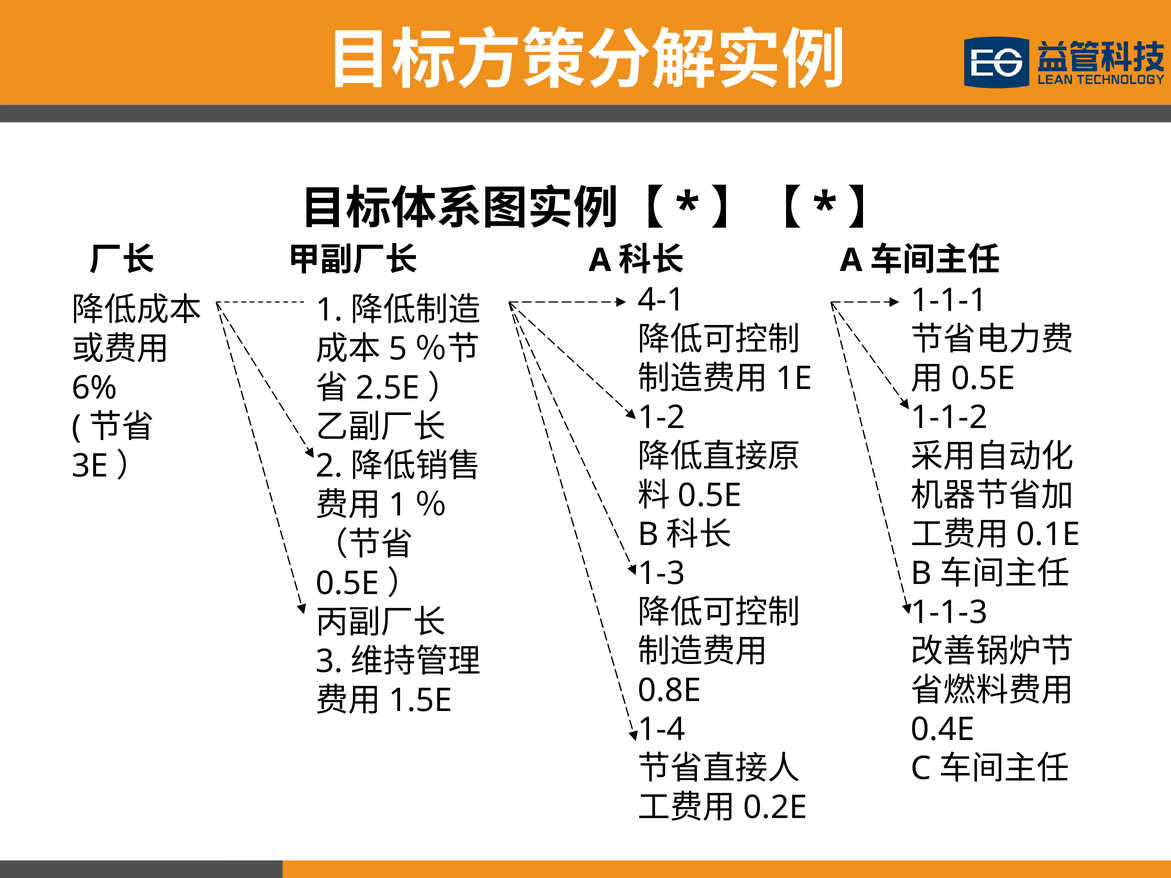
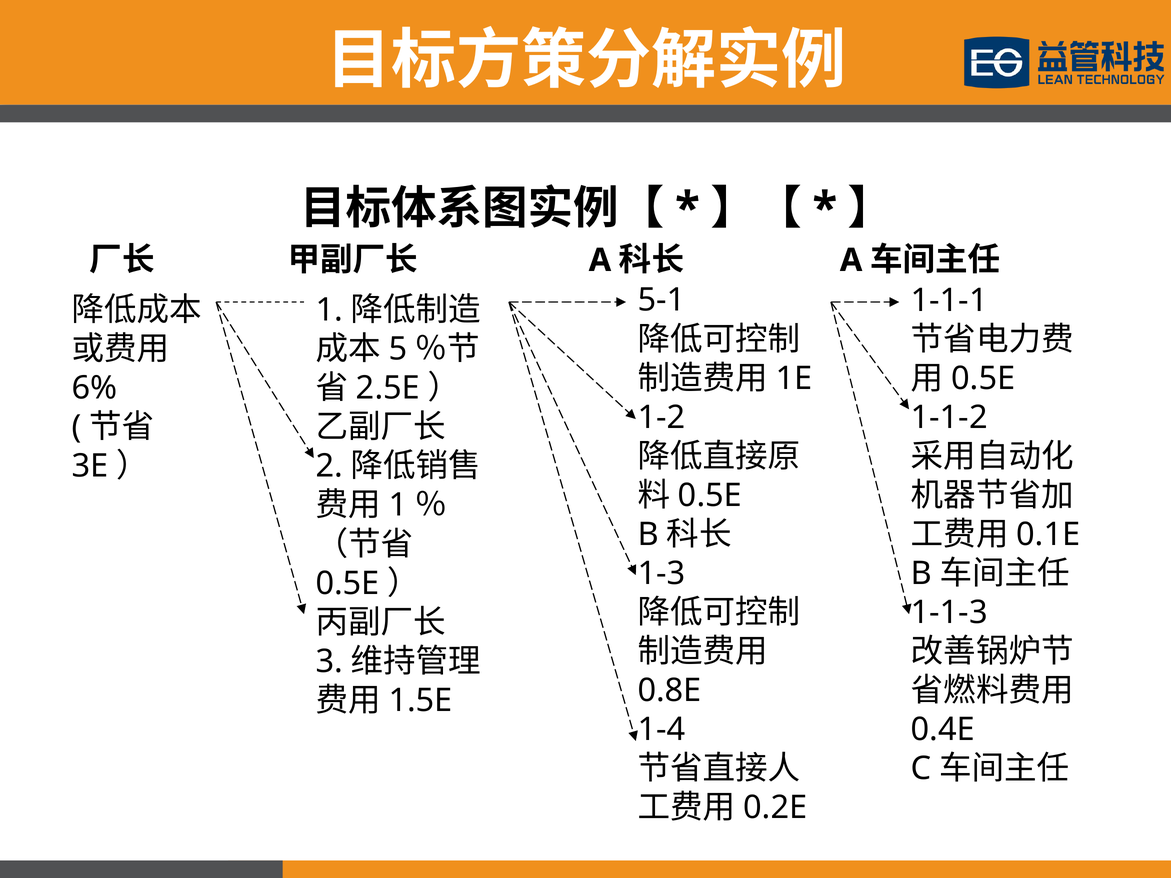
4-1: 4-1 -> 5-1 (661, 300)
